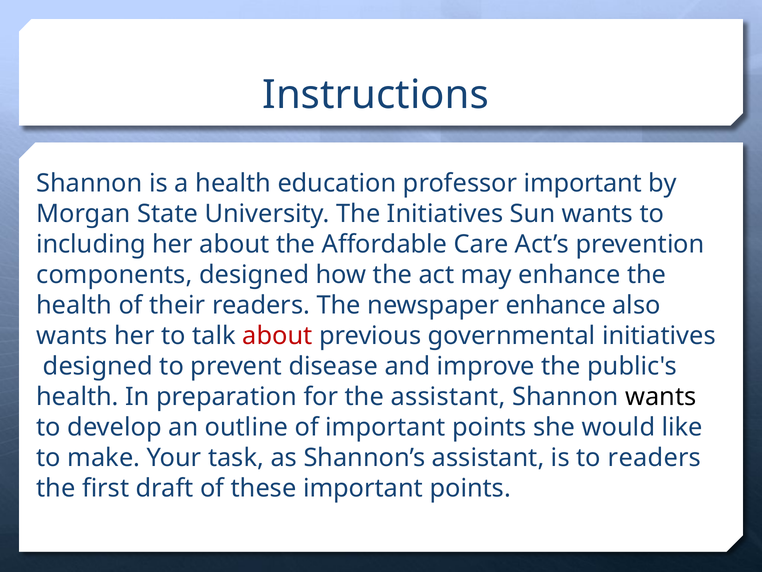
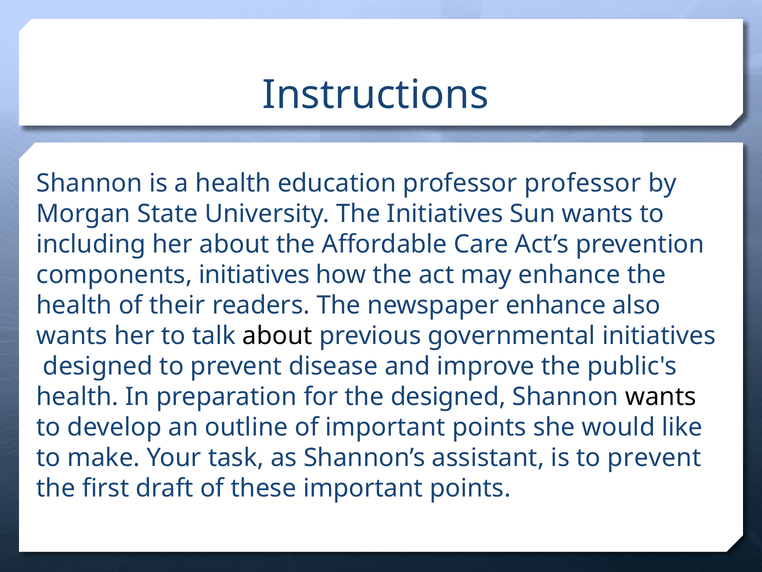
professor important: important -> professor (583, 183)
components designed: designed -> initiatives (254, 275)
about colour: red -> black (278, 336)
the assistant: assistant -> designed (448, 397)
is to readers: readers -> prevent (654, 458)
